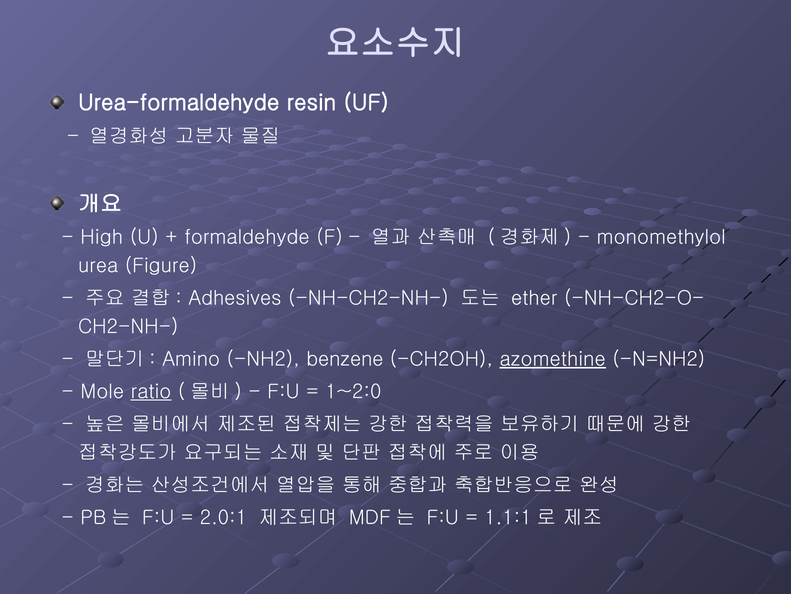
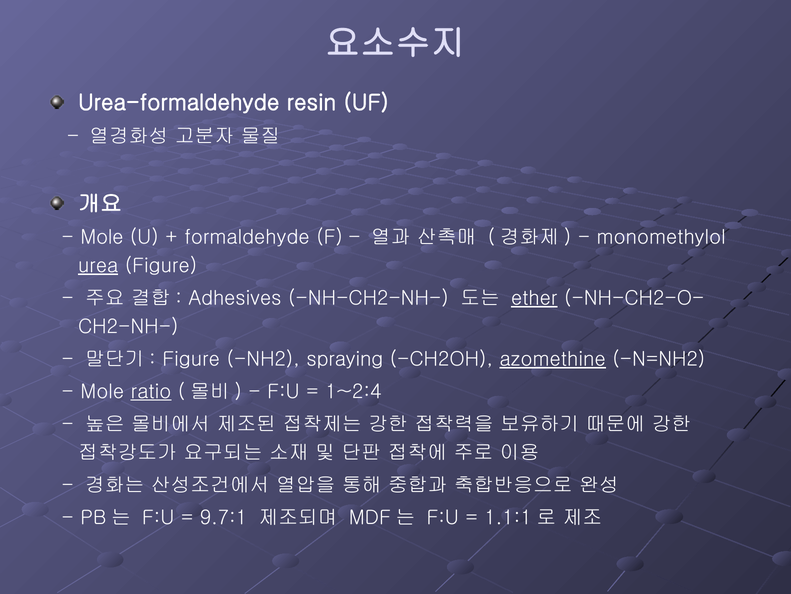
High: High -> Mole (102, 237)
urea underline: none -> present (98, 265)
ether underline: none -> present (534, 298)
Amino: Amino -> Figure (191, 359)
benzene: benzene -> spraying (345, 359)
1~2:0: 1~2:0 -> 1~2:4 (353, 391)
2.0:1: 2.0:1 -> 9.7:1 (223, 517)
